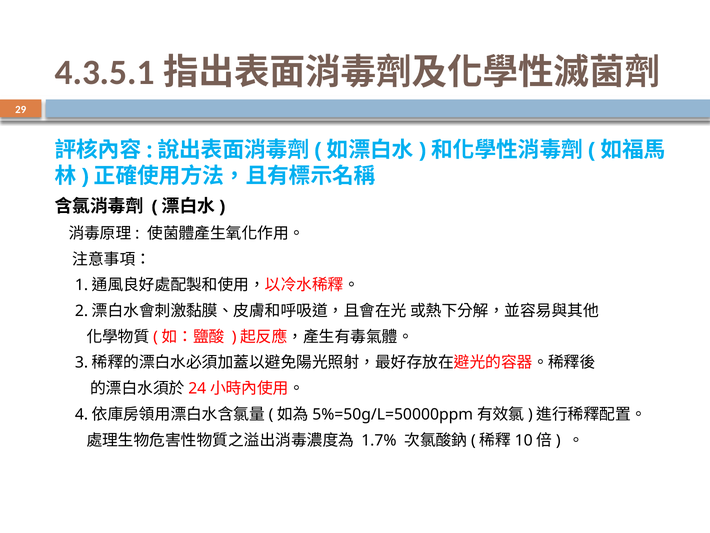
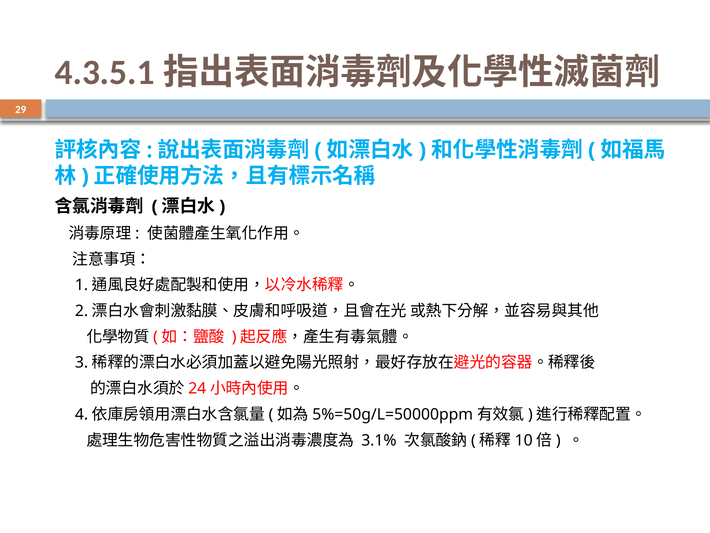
1.7%: 1.7% -> 3.1% (379, 440)
